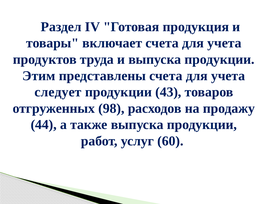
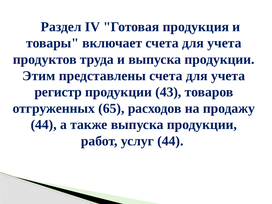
следует: следует -> регистр (58, 92)
98: 98 -> 65 (111, 108)
услуг 60: 60 -> 44 (170, 141)
